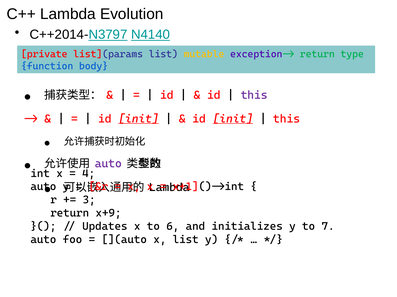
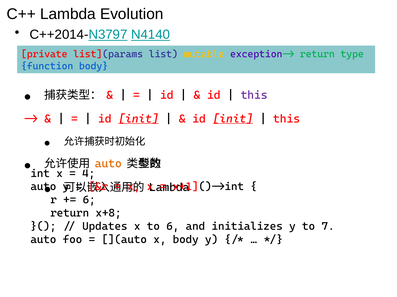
auto colour: purple -> orange (108, 164)
3: 3 -> 6 (89, 200)
x+9: x+9 -> x+8 (108, 214)
x list: list -> body (186, 240)
